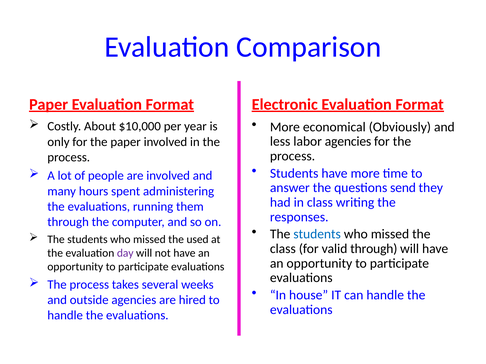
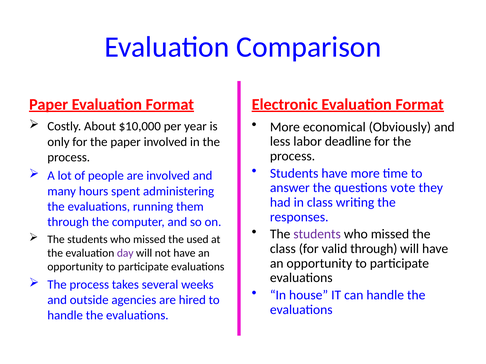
labor agencies: agencies -> deadline (348, 142)
send: send -> vote (403, 188)
students colour: blue -> purple (317, 234)
